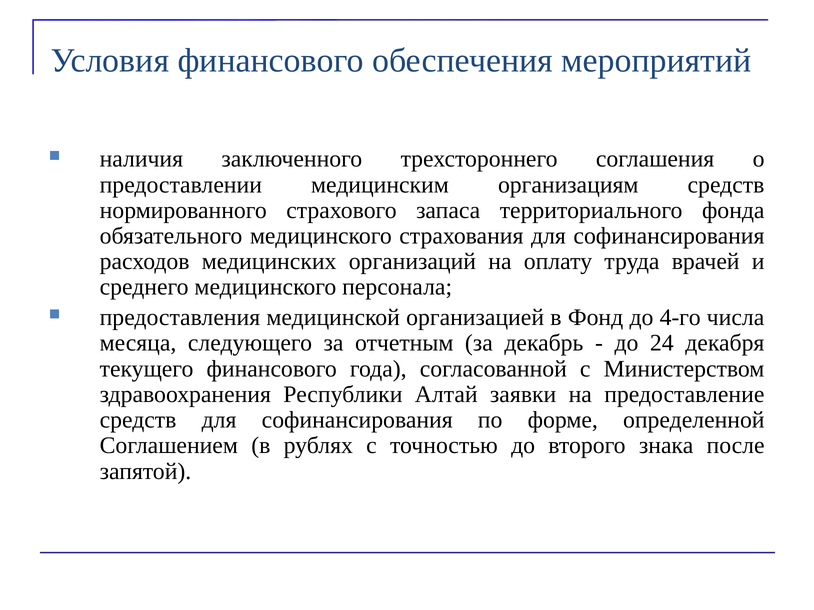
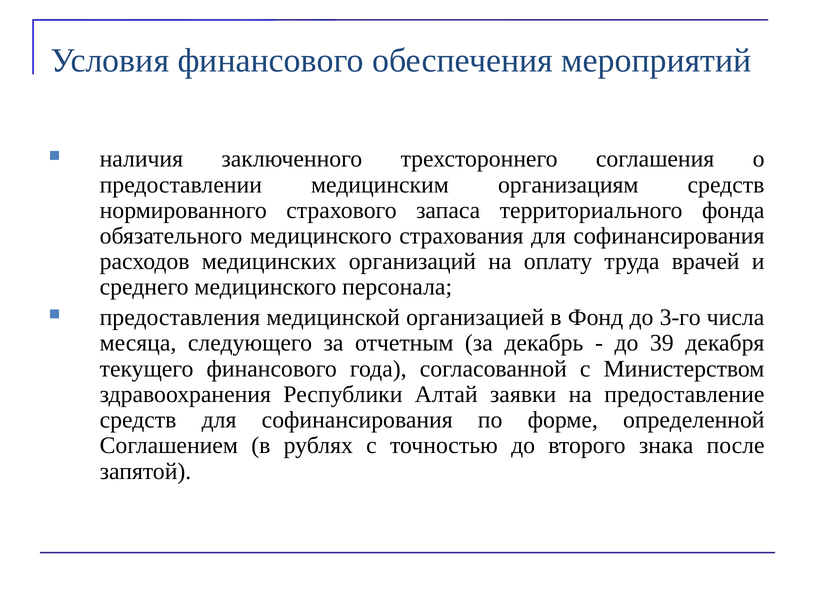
4-го: 4-го -> 3-го (680, 318)
24: 24 -> 39 (662, 343)
